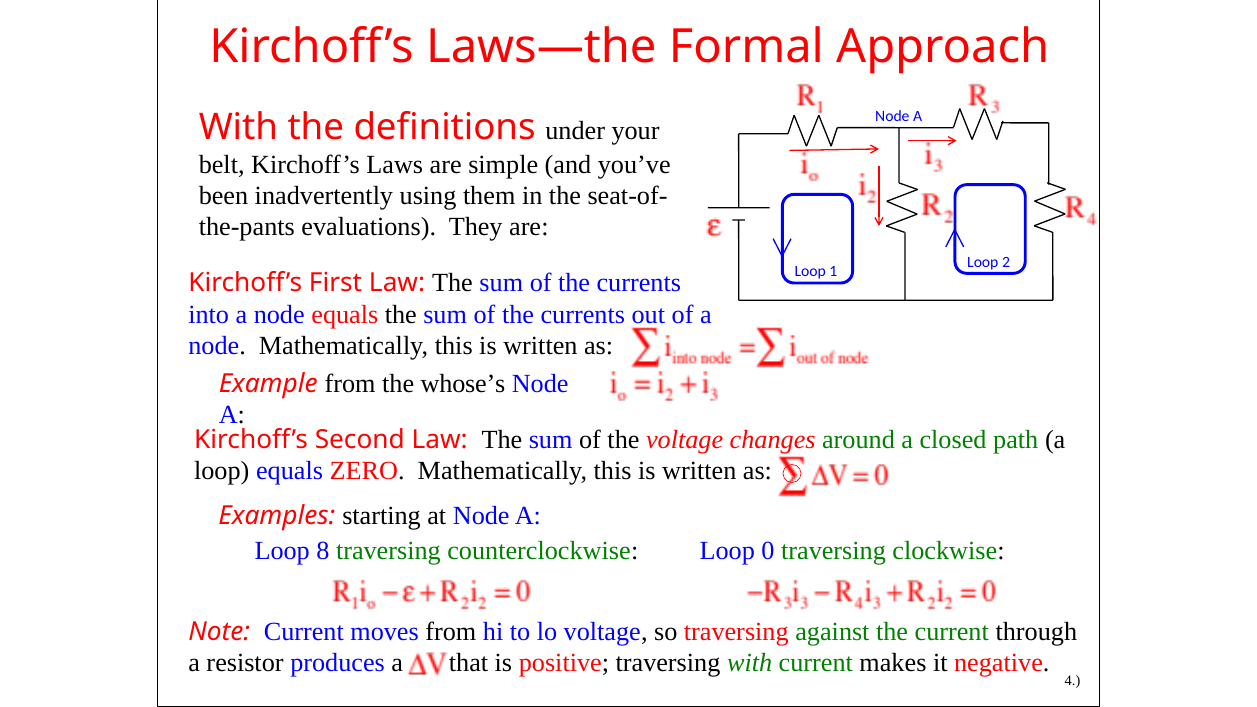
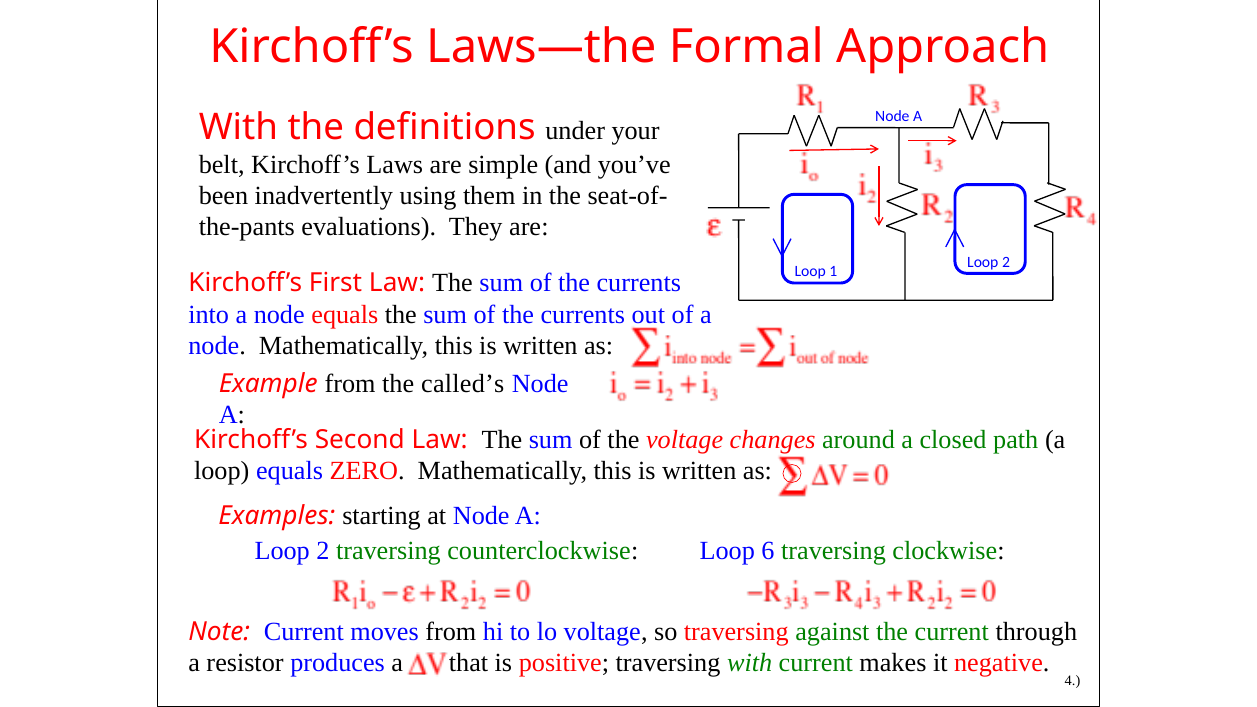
whose’s: whose’s -> called’s (463, 384)
8: 8 -> 2 (323, 551)
0: 0 -> 6 (768, 551)
